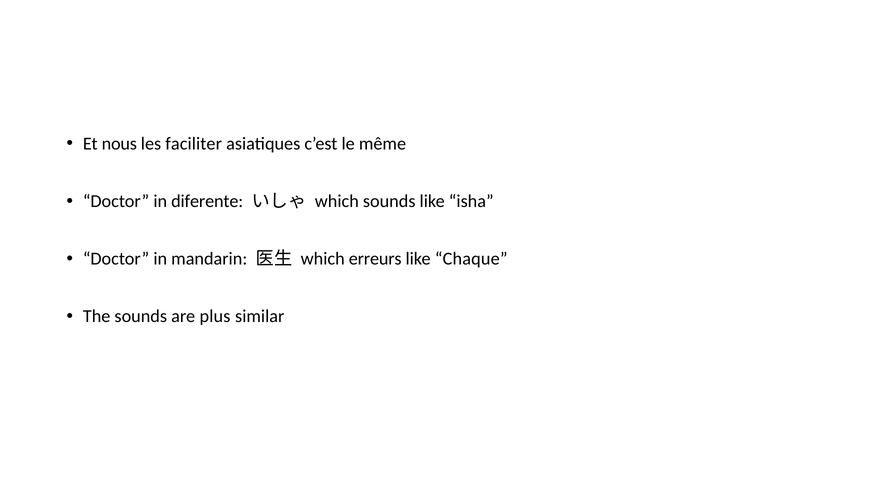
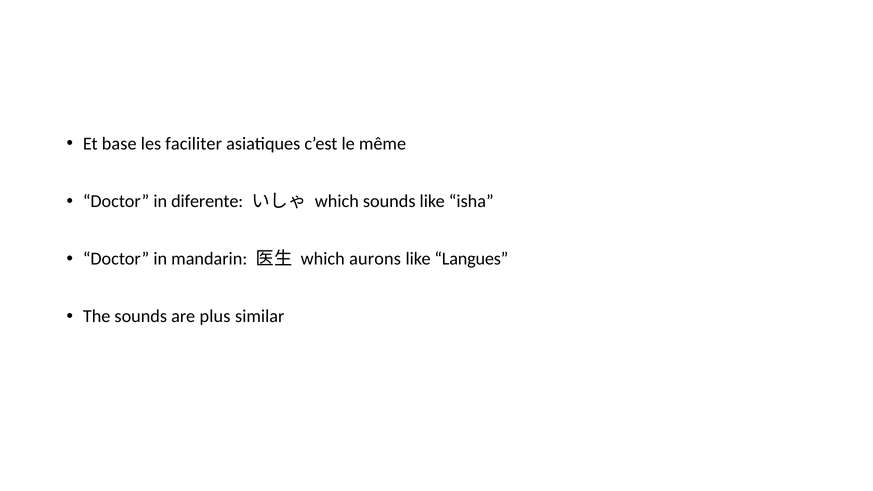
nous: nous -> base (119, 144)
erreurs: erreurs -> aurons (375, 259)
Chaque: Chaque -> Langues (471, 259)
